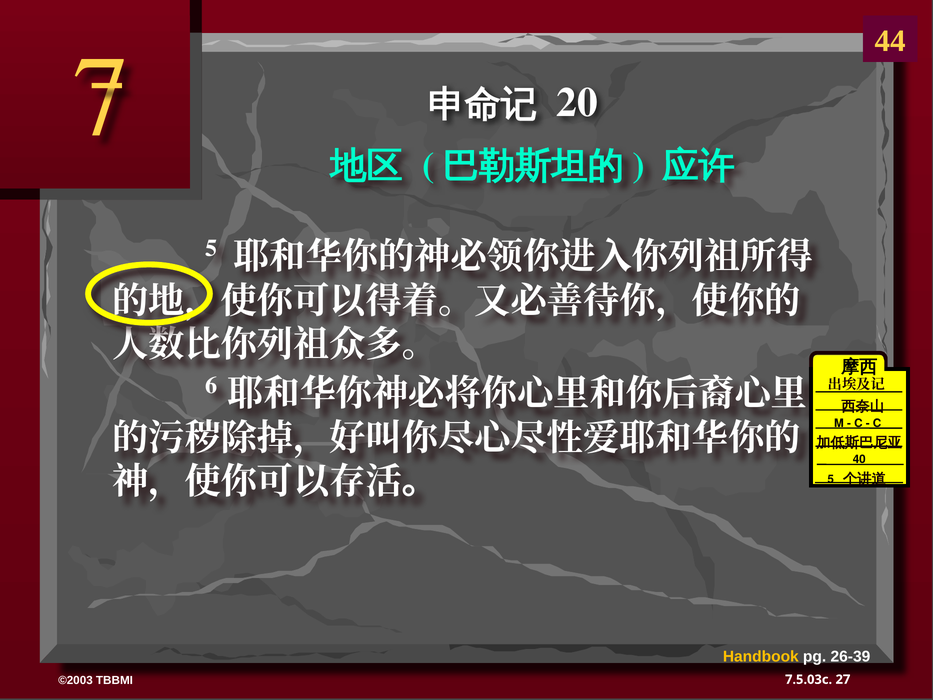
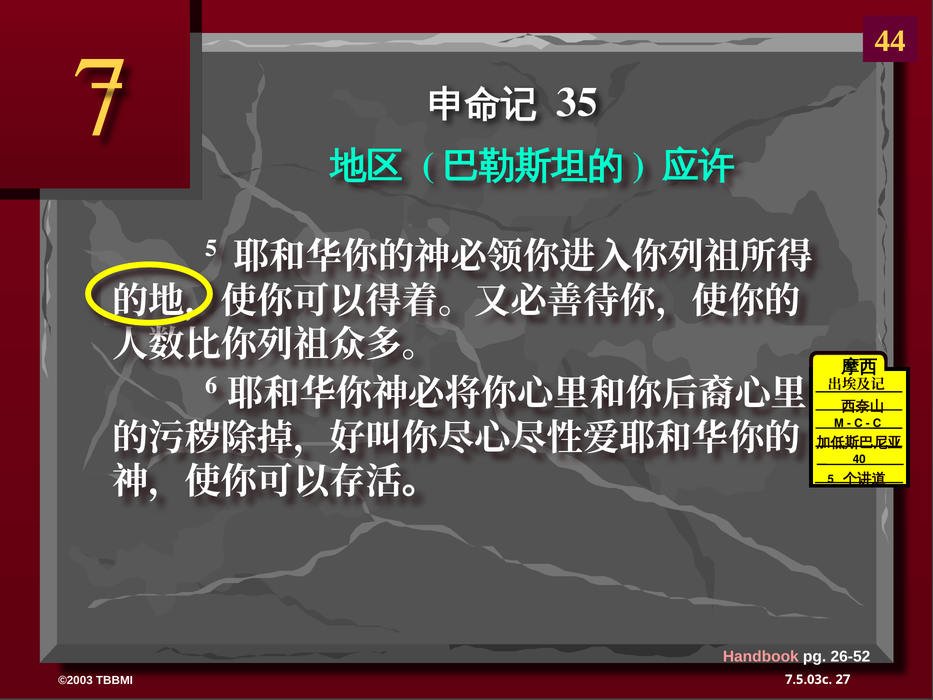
20: 20 -> 35 (577, 102)
Handbook colour: yellow -> pink (761, 656)
26-39: 26-39 -> 26-52 (850, 656)
